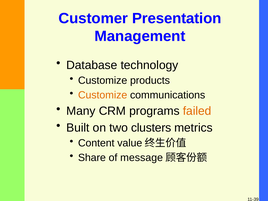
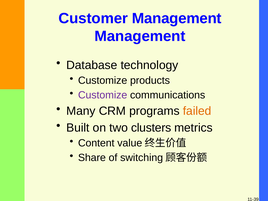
Customer Presentation: Presentation -> Management (177, 18)
Customize colour: orange -> purple (103, 95)
message: message -> switching (142, 158)
